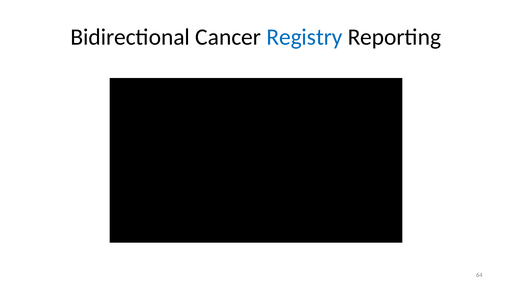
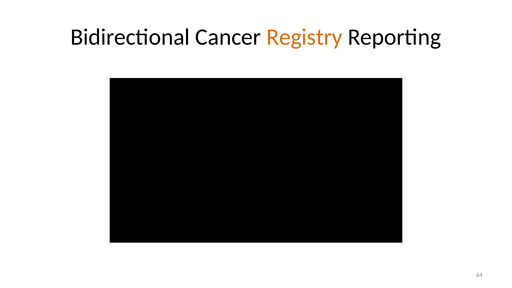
Registry colour: blue -> orange (304, 37)
